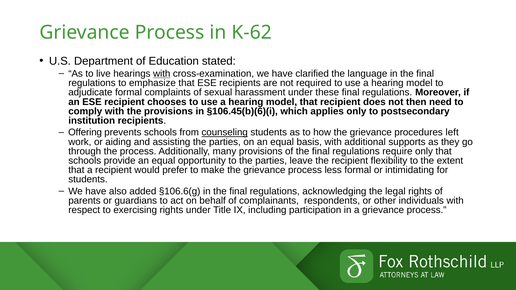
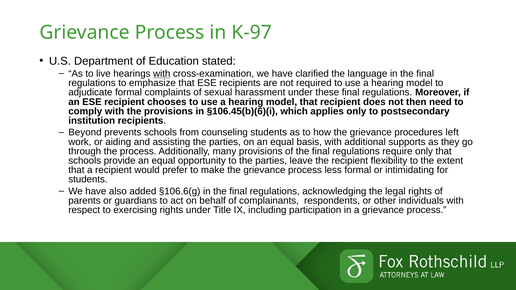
K-62: K-62 -> K-97 (252, 33)
Offering: Offering -> Beyond (85, 133)
counseling underline: present -> none (225, 133)
